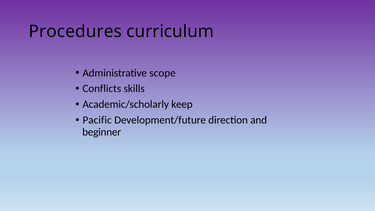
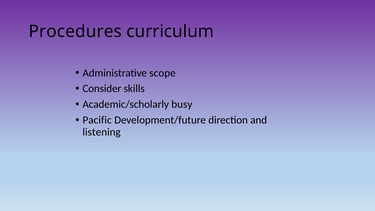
Conflicts: Conflicts -> Consider (102, 89)
keep: keep -> busy (182, 104)
beginner: beginner -> listening (102, 132)
